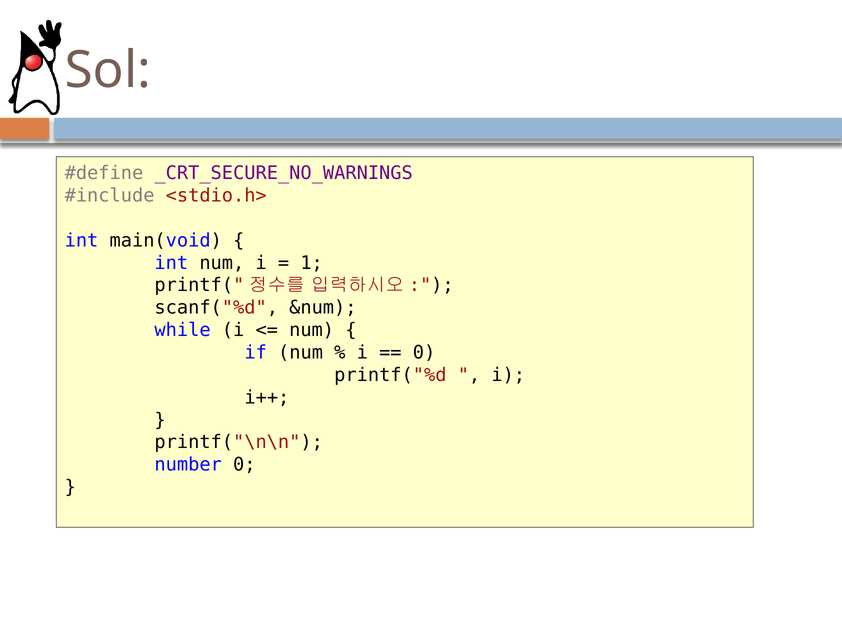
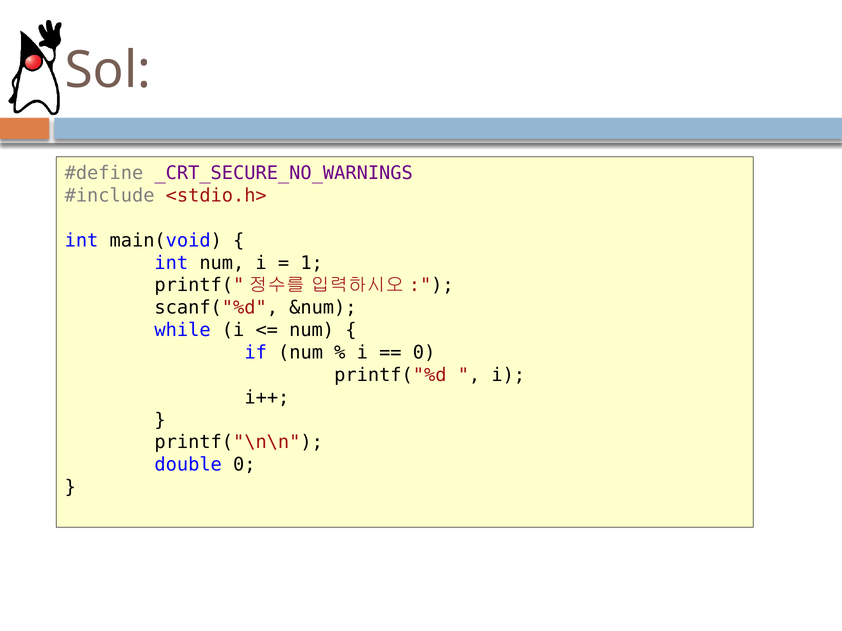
number: number -> double (188, 465)
